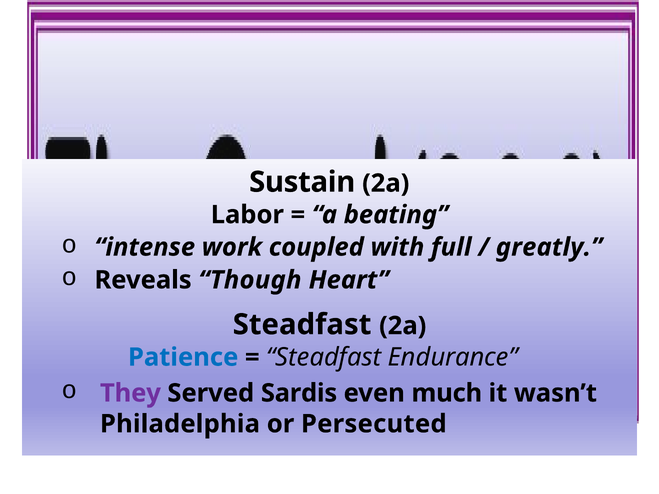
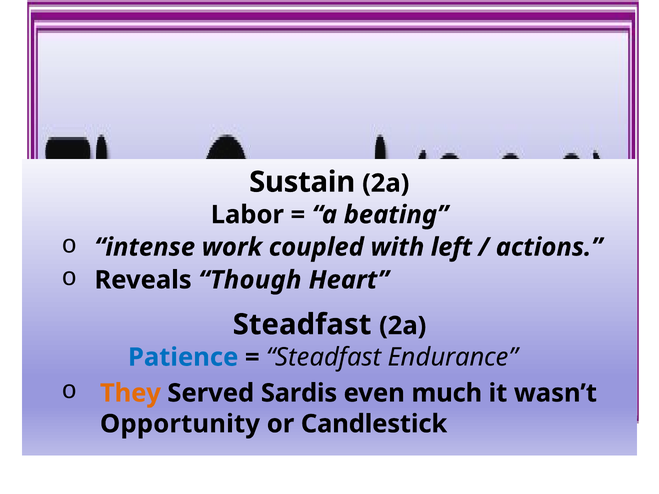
full: full -> left (451, 247)
greatly: greatly -> actions (549, 247)
They colour: purple -> orange (130, 393)
Philadelphia: Philadelphia -> Opportunity (180, 424)
Persecuted: Persecuted -> Candlestick (374, 424)
